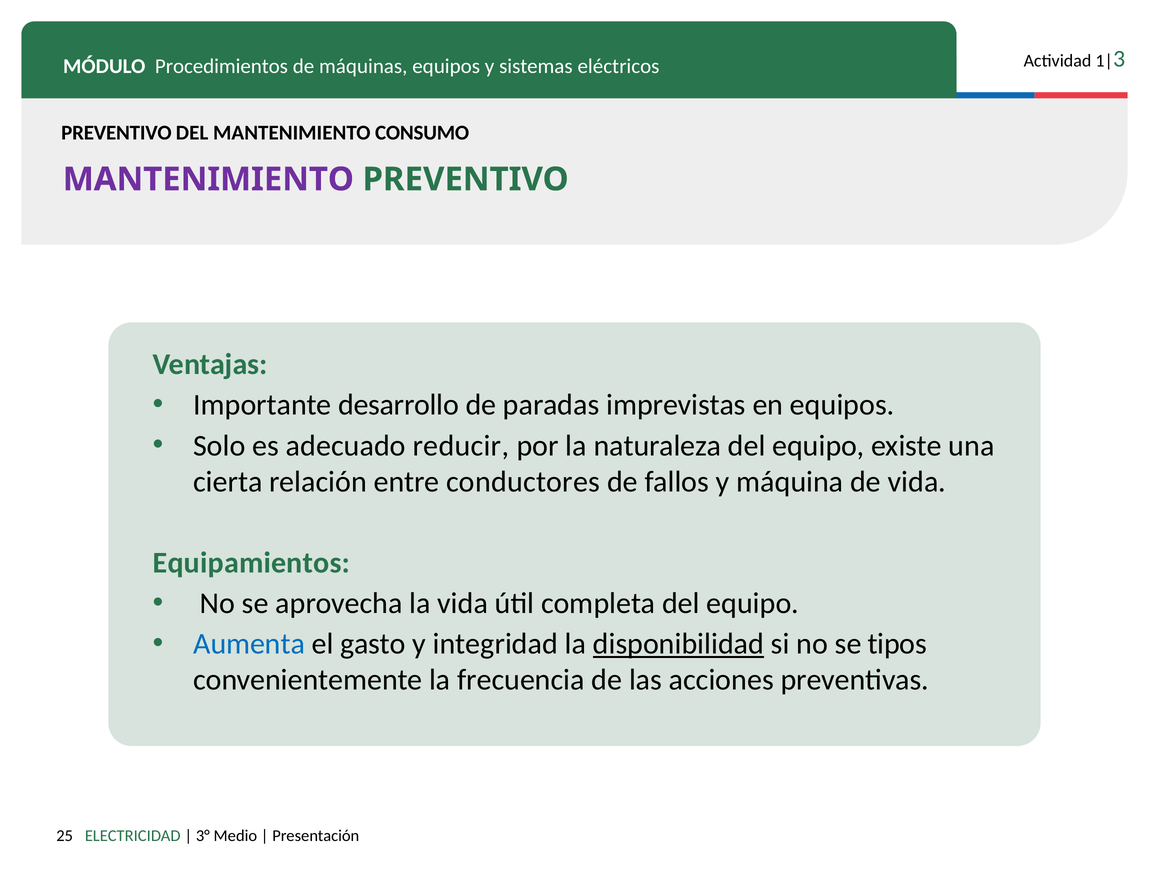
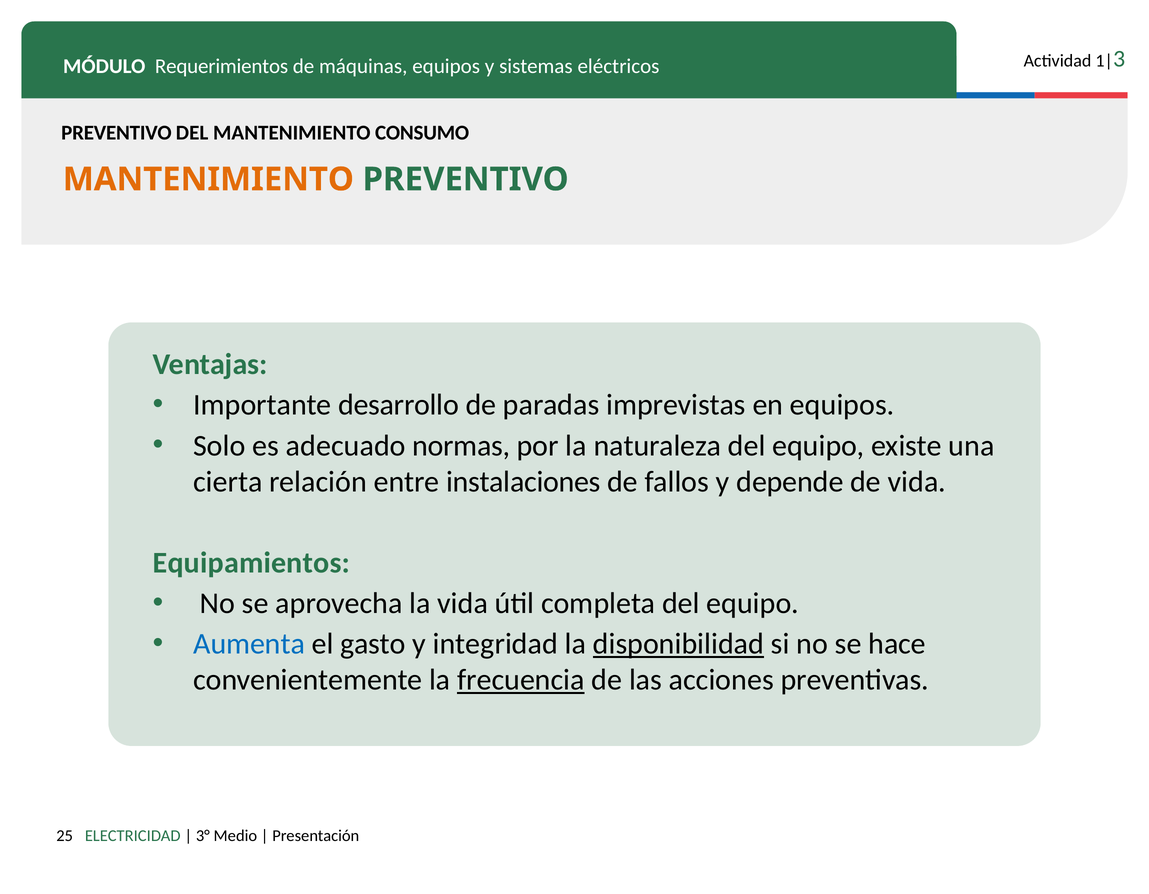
Procedimientos: Procedimientos -> Requerimientos (222, 66)
MANTENIMIENTO colour: purple -> orange (208, 179)
reducir: reducir -> normas (461, 445)
conductores: conductores -> instalaciones (523, 481)
máquina: máquina -> depende (790, 481)
tipos: tipos -> hace (897, 644)
frecuencia underline: none -> present (521, 680)
